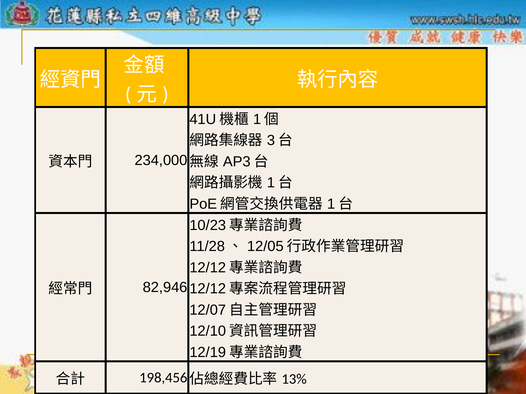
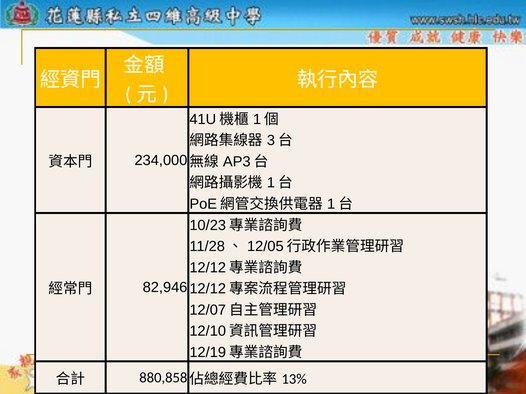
198,456: 198,456 -> 880,858 (163, 378)
